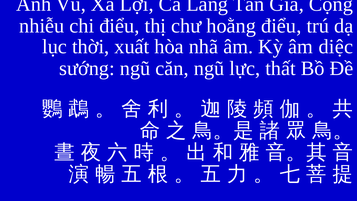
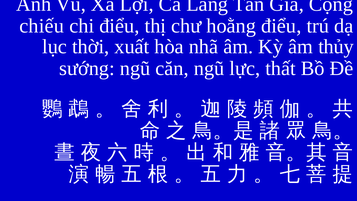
nhiễu: nhiễu -> chiếu (42, 26)
diệc: diệc -> thủy (336, 47)
